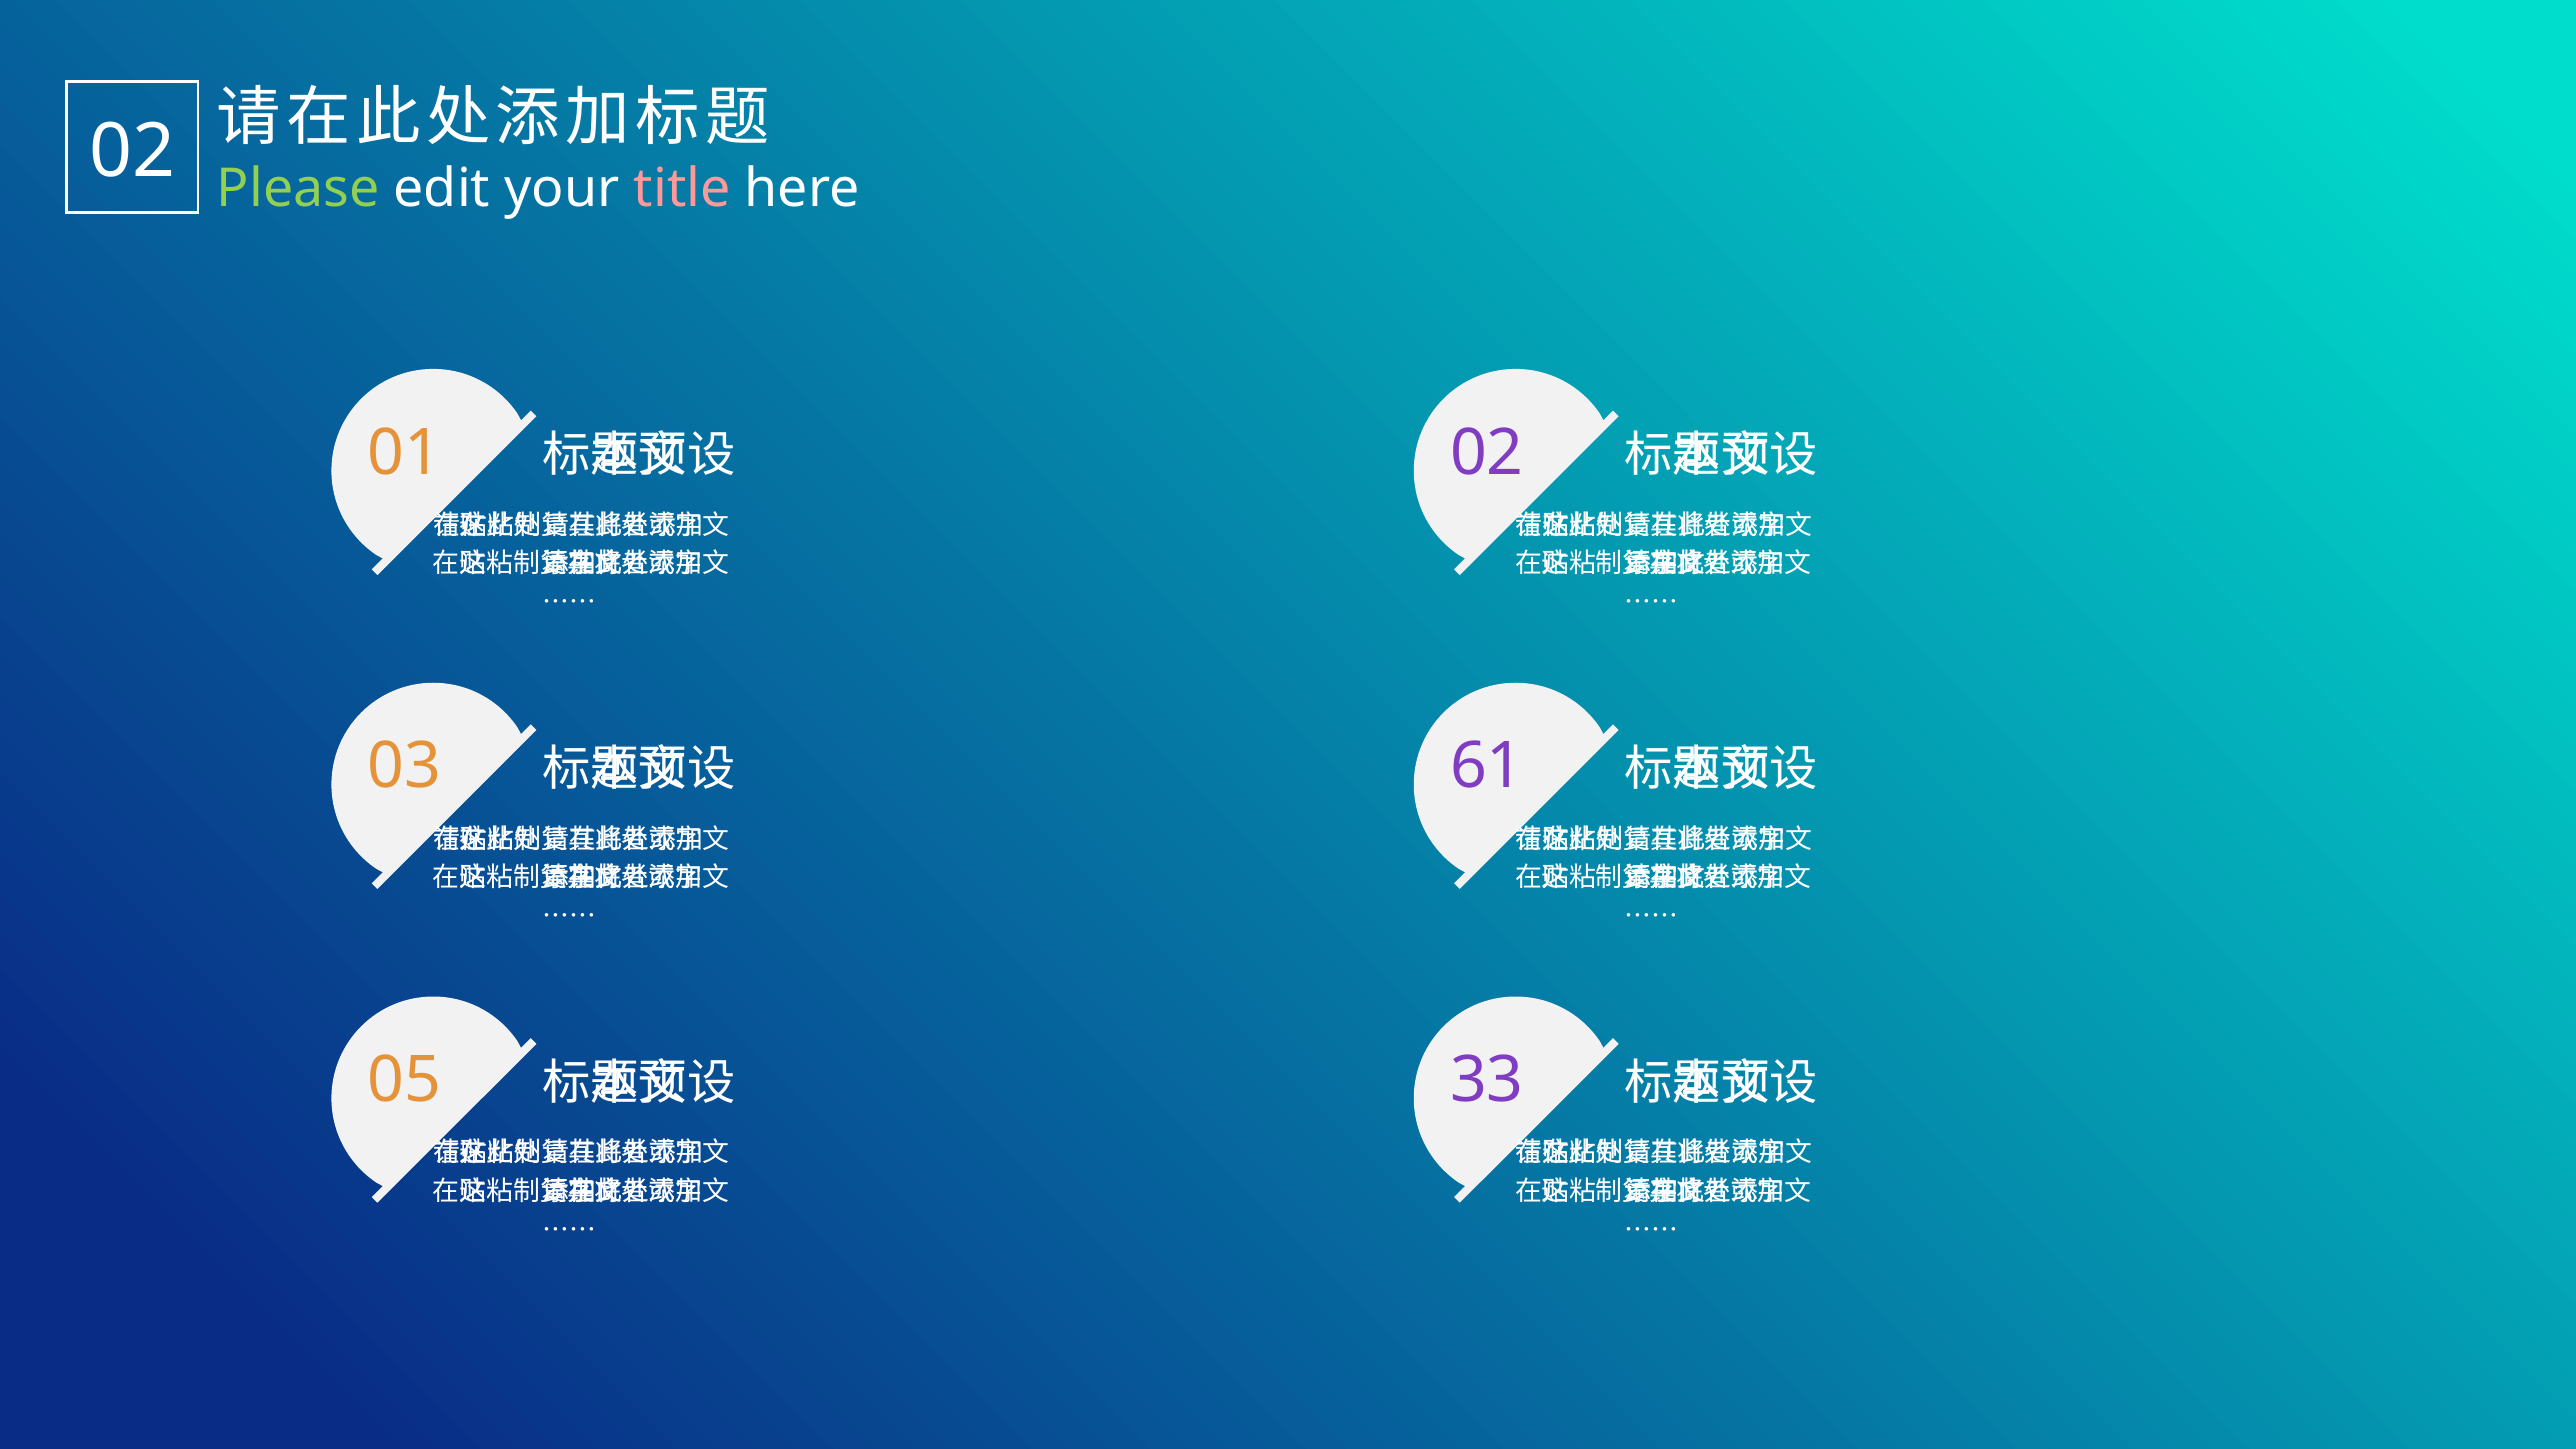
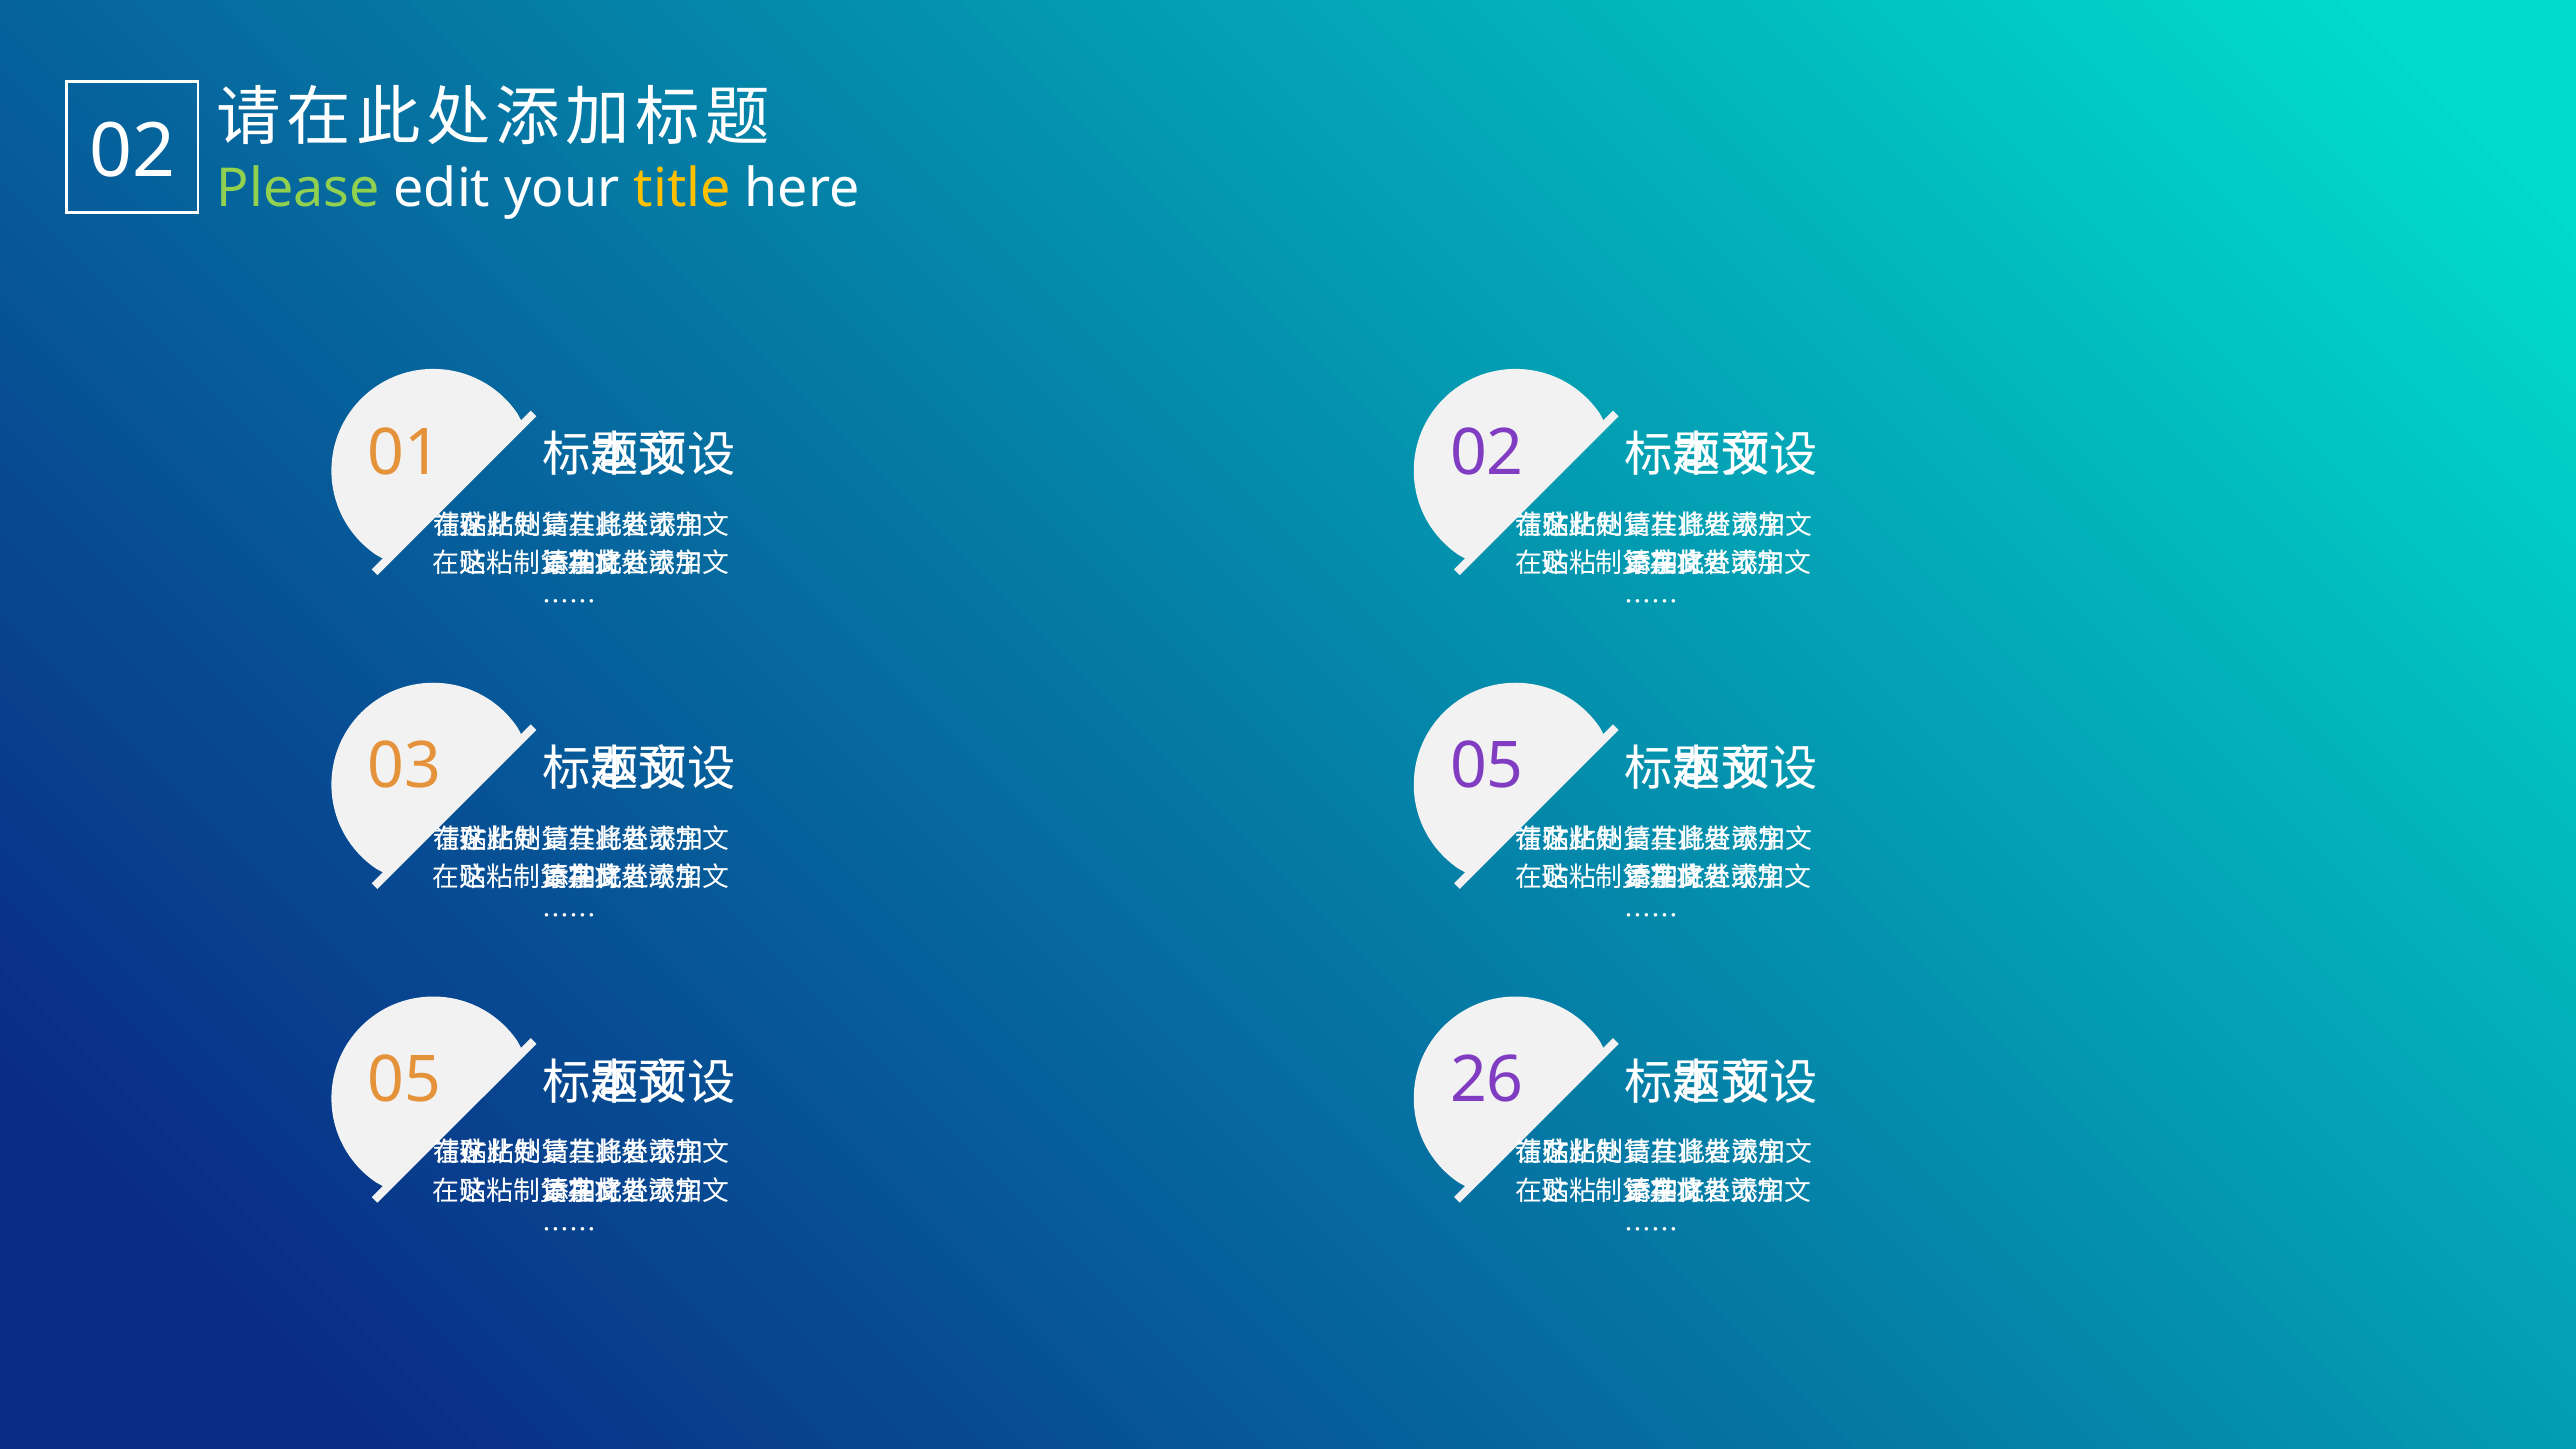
title colour: pink -> yellow (682, 188)
61: 61 -> 05 (1487, 767)
33: 33 -> 26 (1487, 1080)
